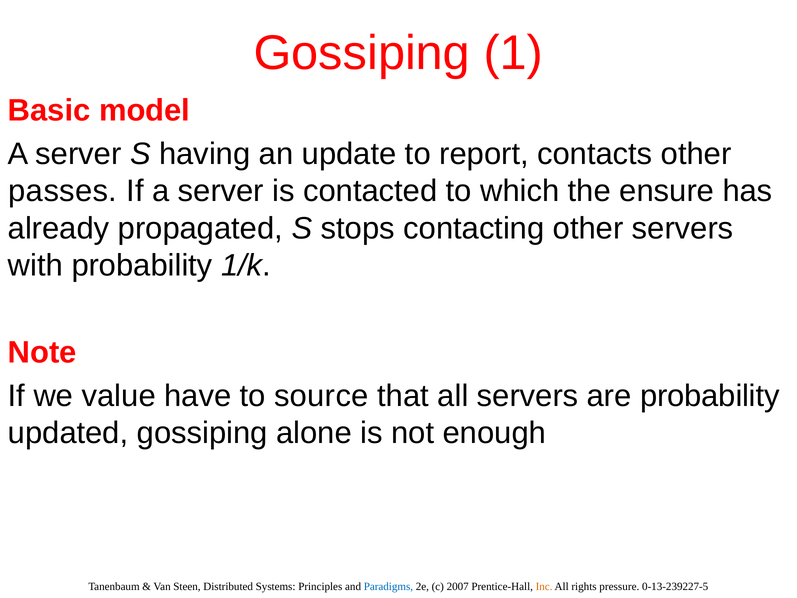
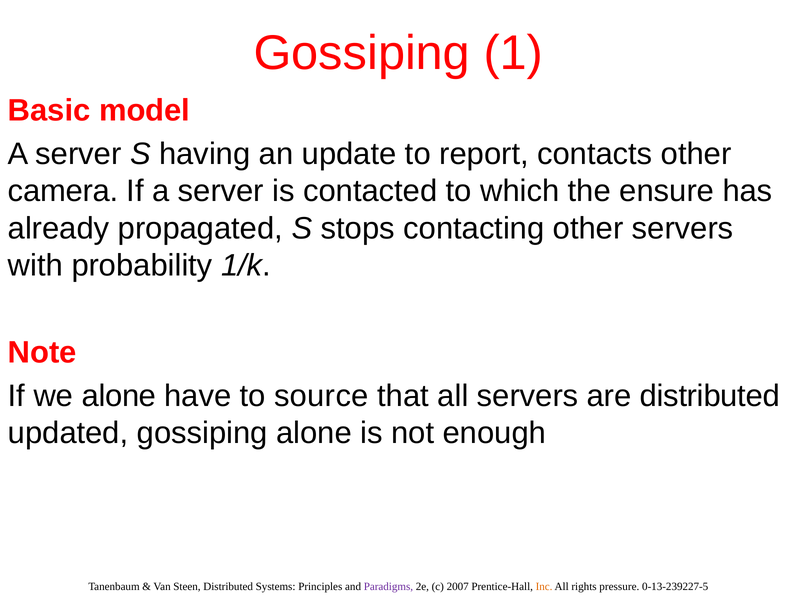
passes: passes -> camera (63, 191)
we value: value -> alone (119, 396)
are probability: probability -> distributed (710, 396)
Paradigms colour: blue -> purple (388, 586)
